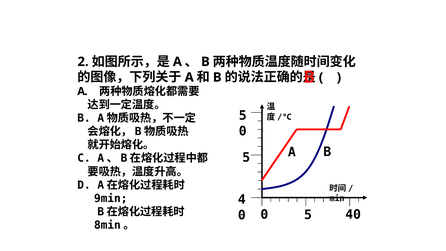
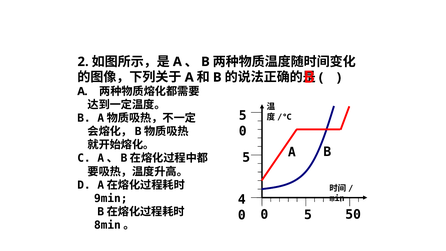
40: 40 -> 50 (353, 214)
